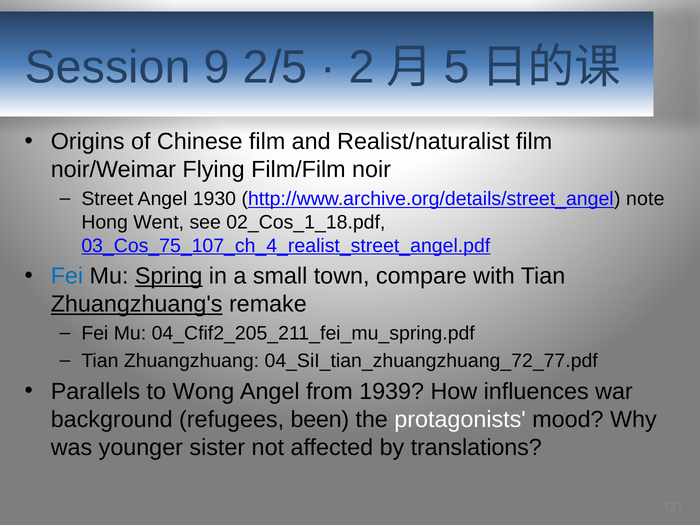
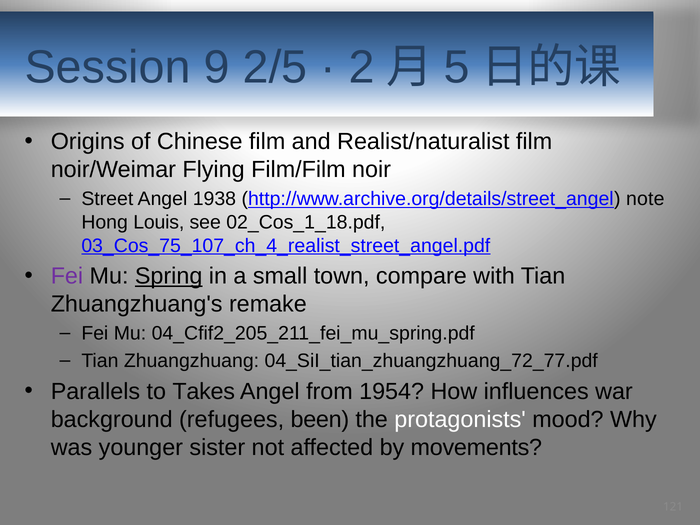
1930: 1930 -> 1938 (214, 199)
Went: Went -> Louis (159, 222)
Fei colour: blue -> purple (67, 276)
Zhuangzhuang's underline: present -> none (137, 304)
Wong: Wong -> Takes (204, 391)
1939: 1939 -> 1954 (392, 391)
translations: translations -> movements (476, 447)
